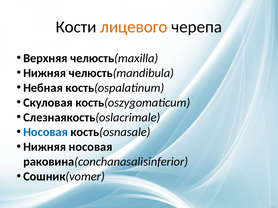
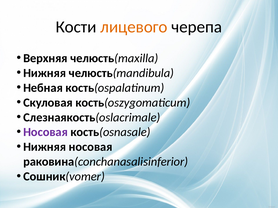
Носовая colour: blue -> purple (46, 132)
